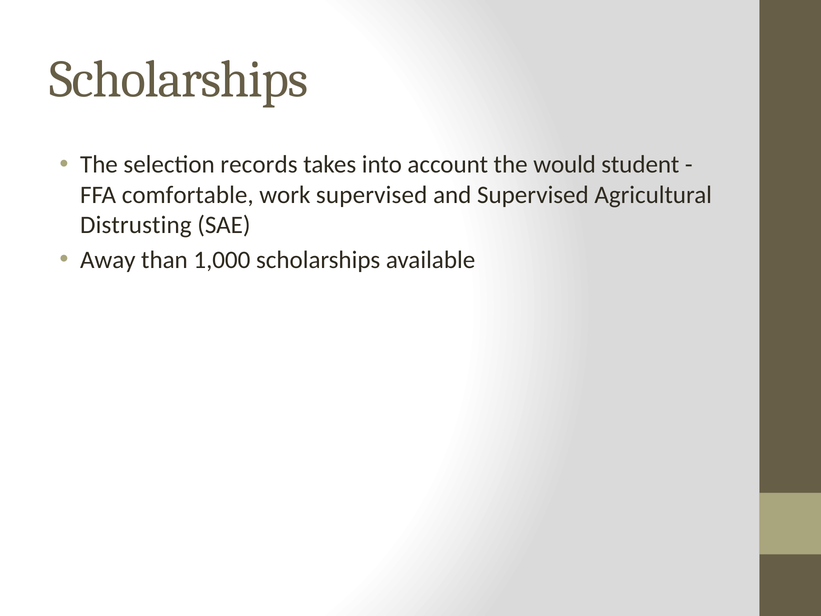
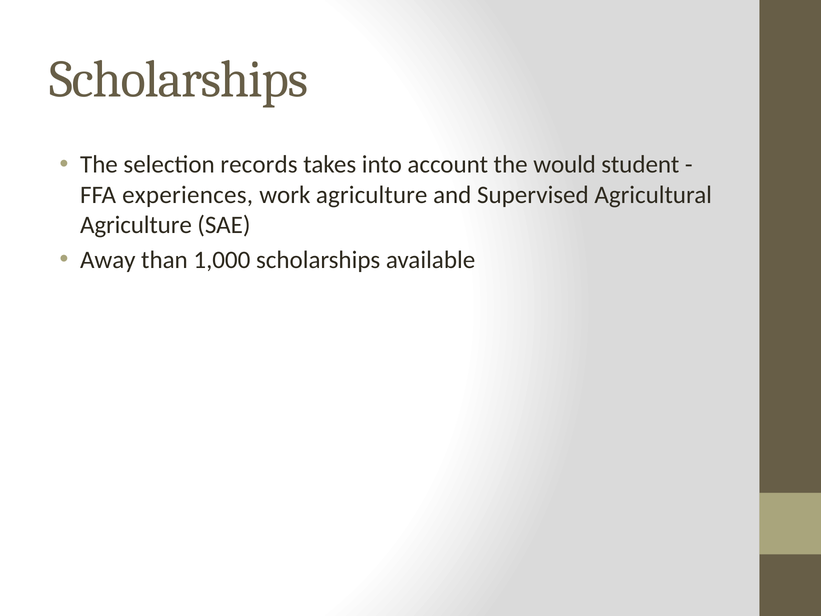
comfortable: comfortable -> experiences (188, 195)
work supervised: supervised -> agriculture (372, 195)
Distrusting: Distrusting -> Agriculture (136, 225)
